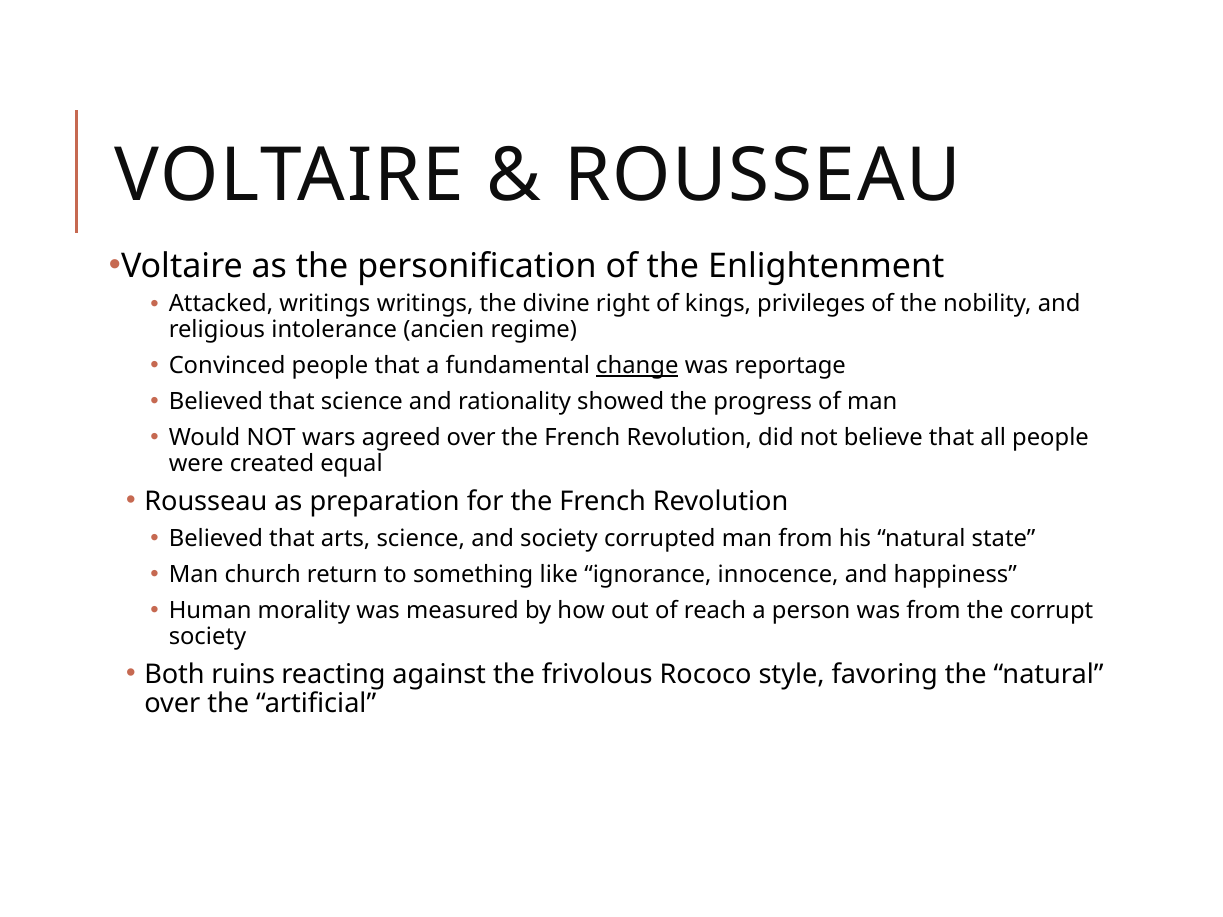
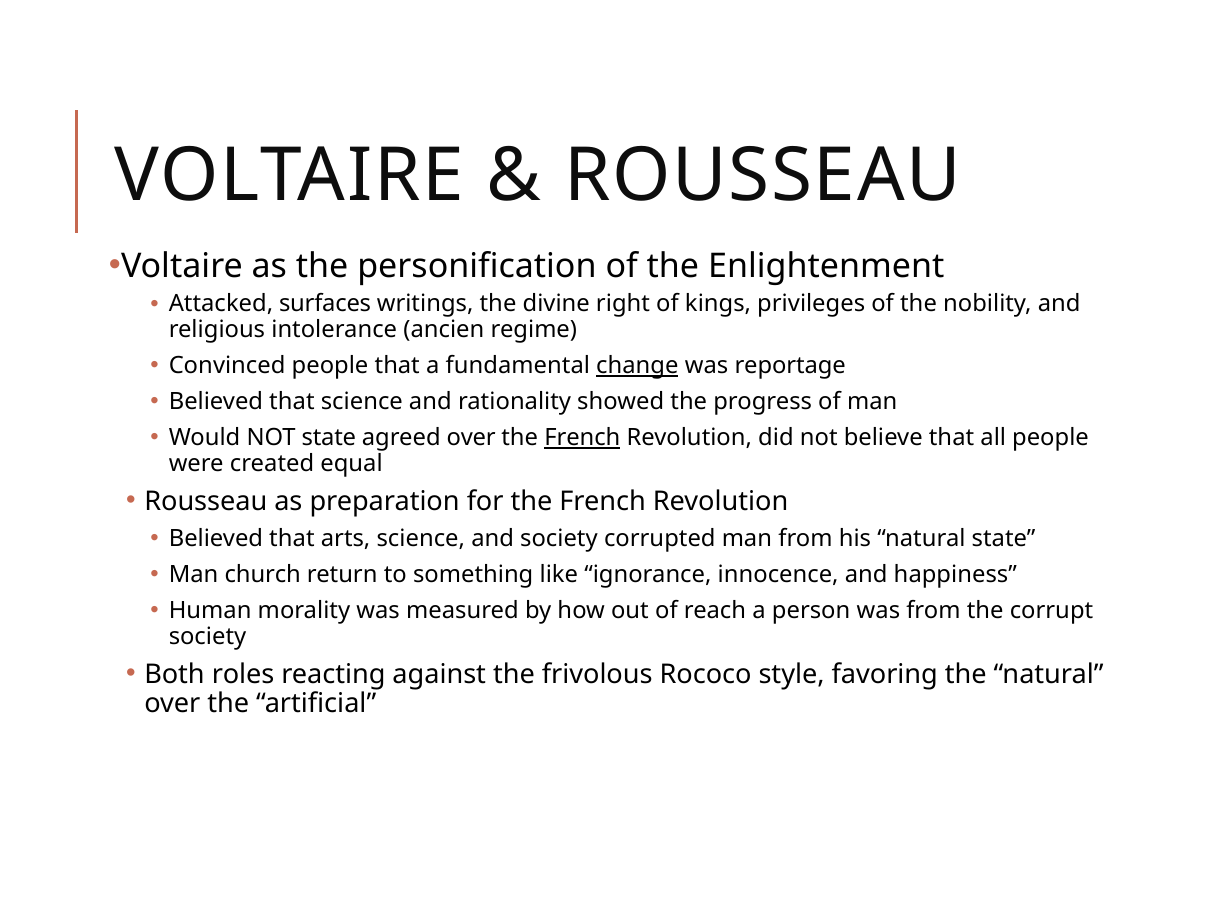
Attacked writings: writings -> surfaces (325, 304)
NOT wars: wars -> state (329, 438)
French underline: none -> present (582, 438)
ruins: ruins -> roles (243, 674)
